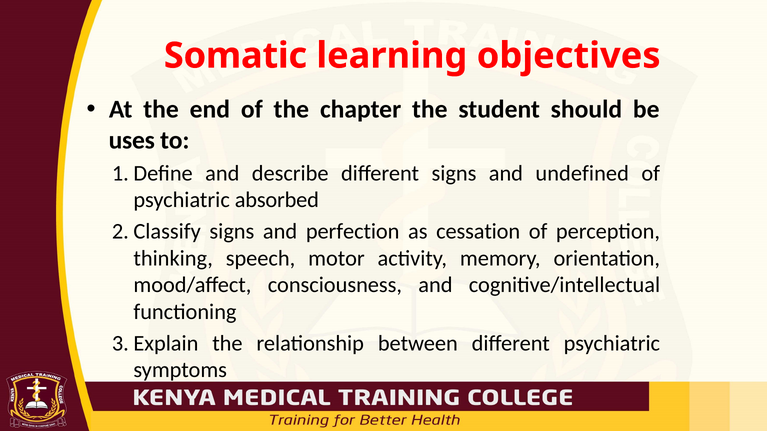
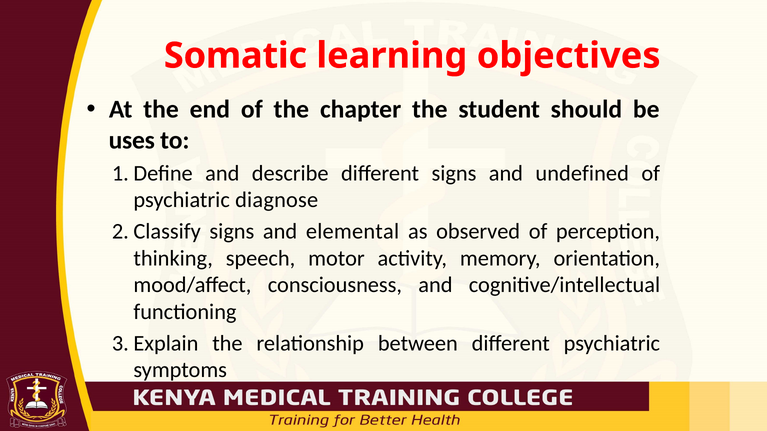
absorbed: absorbed -> diagnose (277, 200)
perfection: perfection -> elemental (353, 232)
cessation: cessation -> observed (478, 232)
